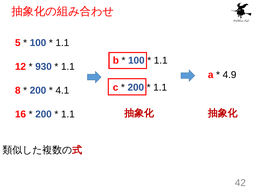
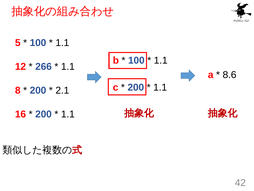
930: 930 -> 266 (44, 67)
4.9: 4.9 -> 8.6 (230, 75)
4.1: 4.1 -> 2.1 (62, 90)
